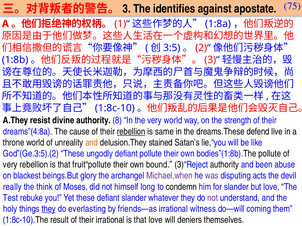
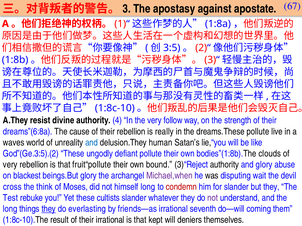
identifies: identifies -> apostasy (174, 9)
75: 75 -> 67 (292, 6)
8: 8 -> 4 (117, 121)
very world: world -> follow (173, 121)
dreams”(4:8a: dreams”(4:8a -> dreams”(6:8a (28, 132)
rebellion underline: present -> none (131, 132)
same: same -> really (164, 132)
dreams.These defend: defend -> pollute (258, 132)
throne: throne -> waves (14, 143)
and colour: orange -> blue (92, 143)
stained: stained -> human (161, 143)
bodies”(1:8b).The pollute: pollute -> clouds (270, 154)
and been: been -> glory (264, 165)
was colour: purple -> black (212, 176)
acts: acts -> wait (260, 176)
really: really -> cross (12, 187)
condemn colour: black -> red (181, 187)
but love: love -> they (271, 187)
these defiant: defiant -> cultists (108, 198)
holy: holy -> long (10, 209)
witness: witness -> seventh (203, 209)
that love: love -> kept (156, 220)
